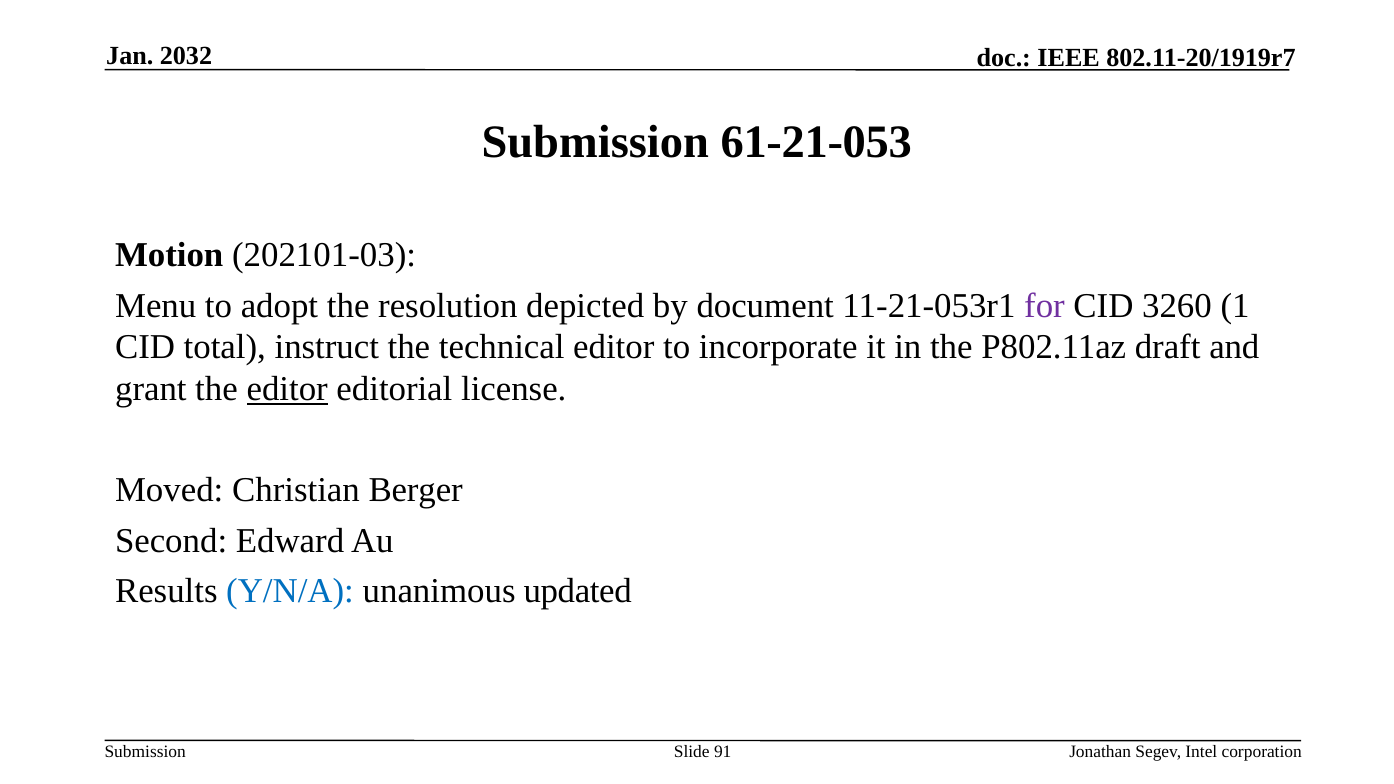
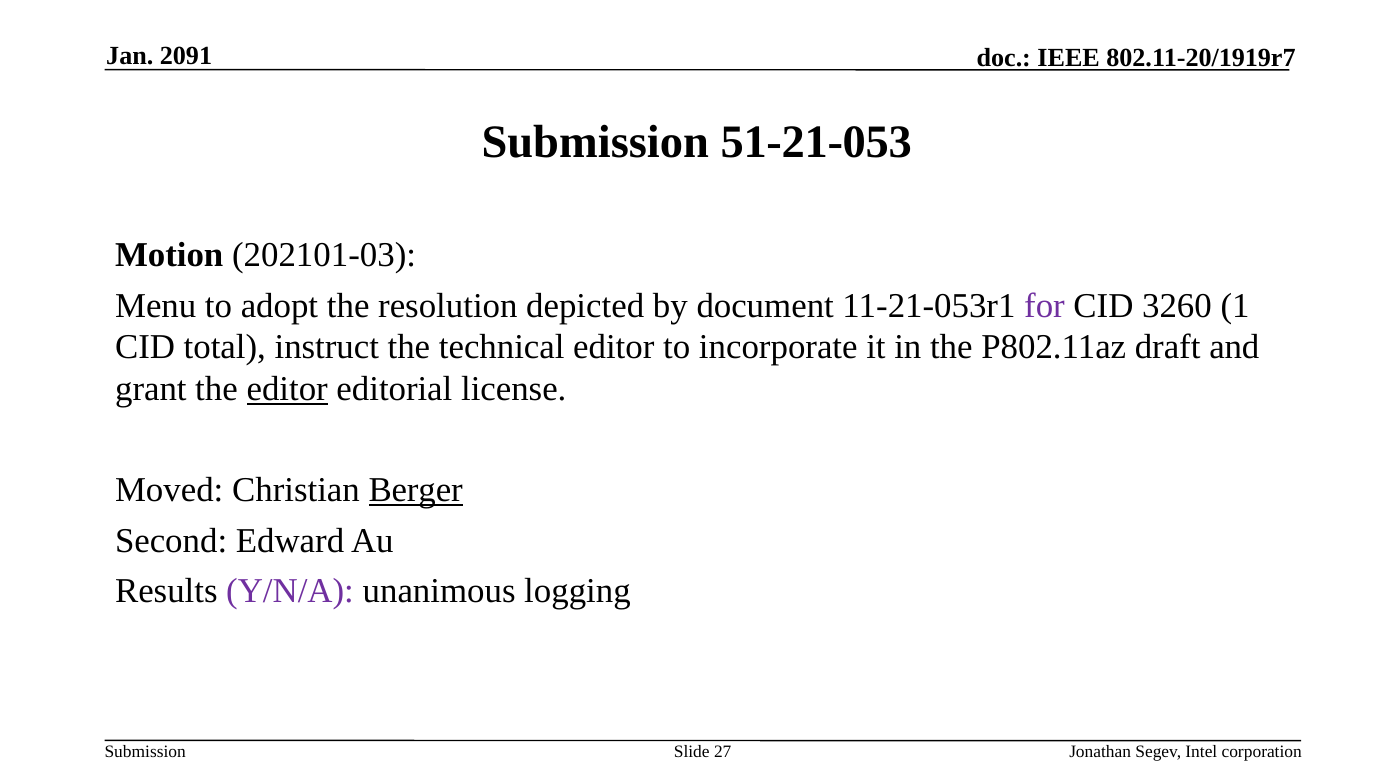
2032: 2032 -> 2091 (186, 55)
61-21-053: 61-21-053 -> 51-21-053 (816, 143)
Berger underline: none -> present (416, 490)
Y/N/A colour: blue -> purple (290, 592)
updated: updated -> logging (577, 592)
91: 91 -> 27 (723, 752)
